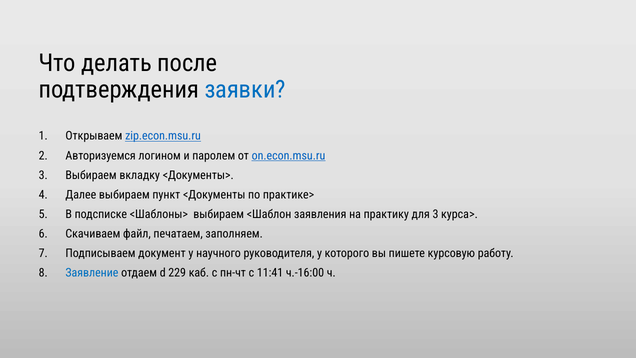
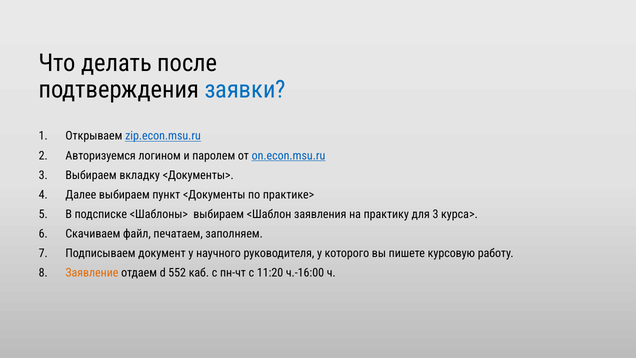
Заявление colour: blue -> orange (92, 273)
229: 229 -> 552 (177, 273)
11:41: 11:41 -> 11:20 (270, 273)
